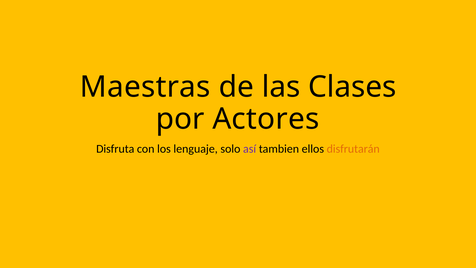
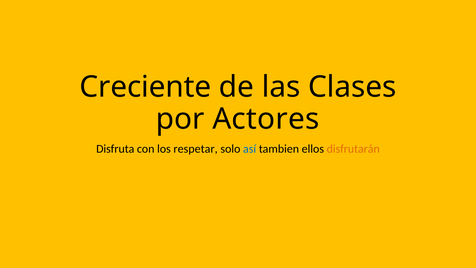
Maestras: Maestras -> Creciente (145, 87)
lenguaje: lenguaje -> respetar (196, 149)
así colour: purple -> blue (250, 149)
